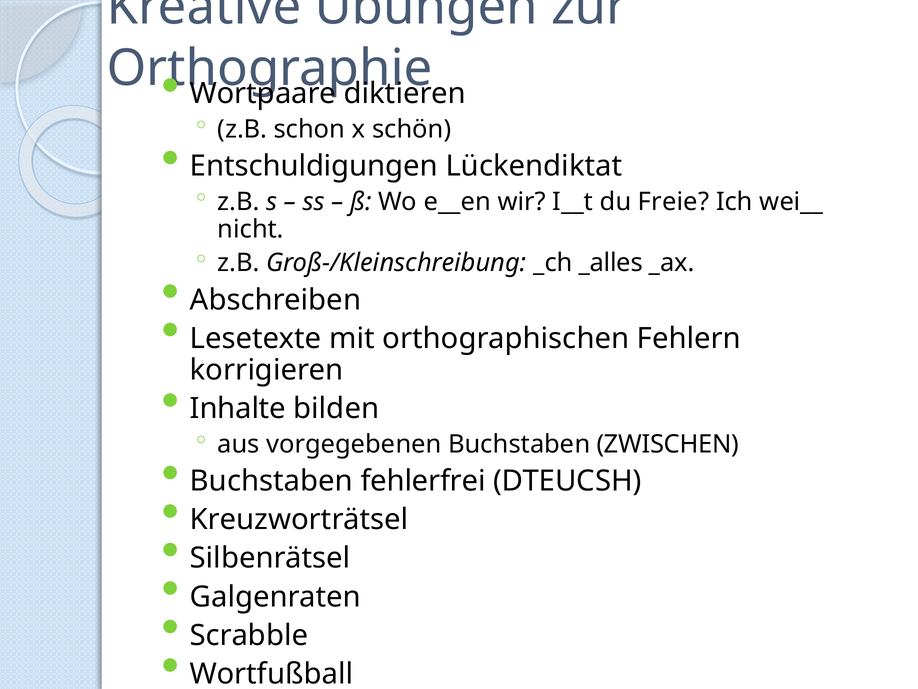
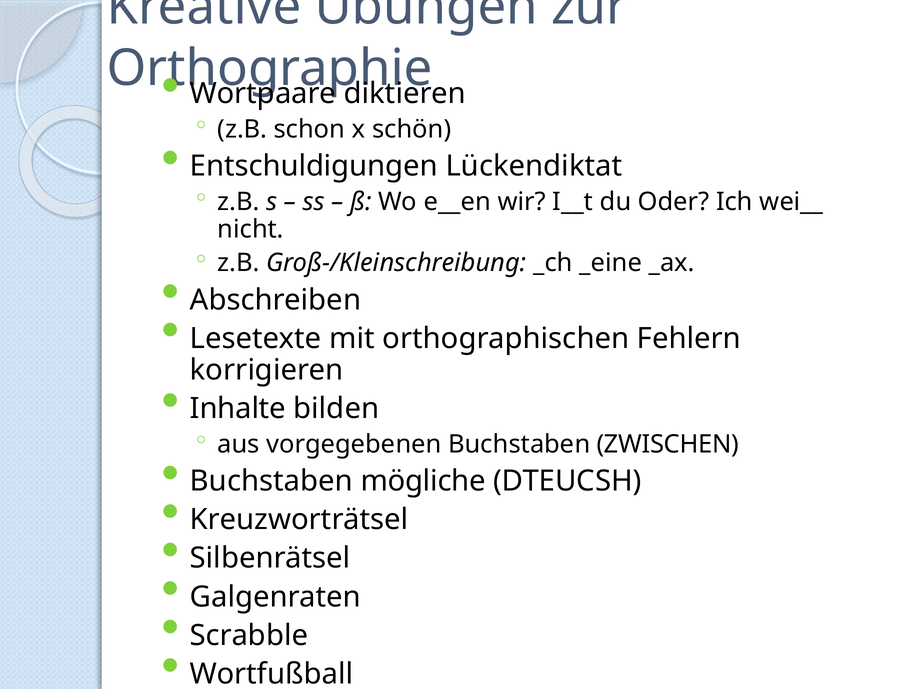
Freie: Freie -> Oder (674, 201)
_alles: _alles -> _eine (611, 263)
fehlerfrei: fehlerfrei -> mögliche (423, 481)
